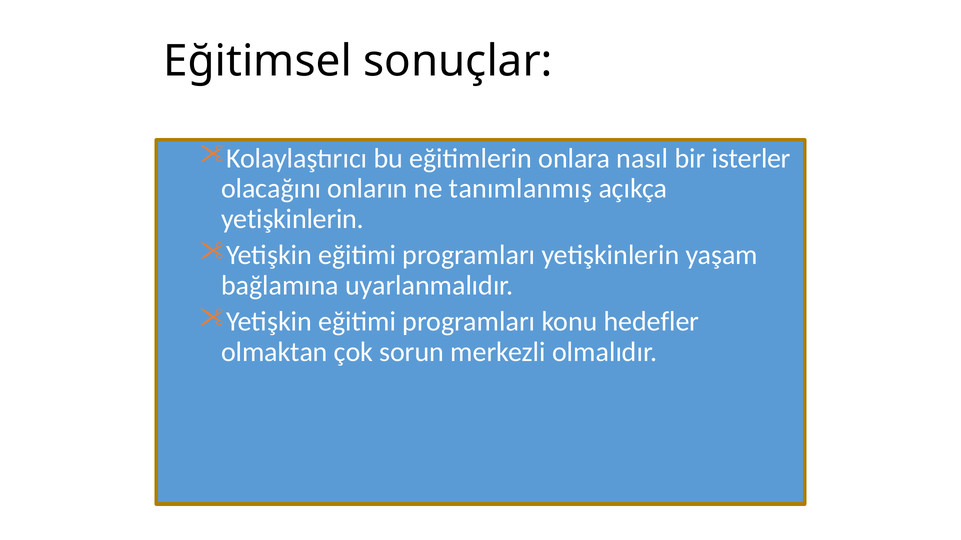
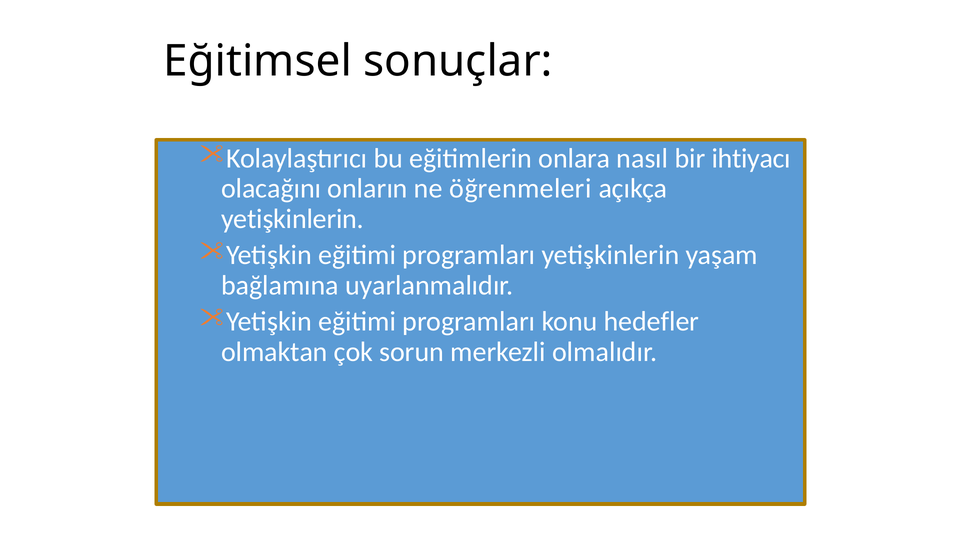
isterler: isterler -> ihtiyacı (751, 159)
tanımlanmış: tanımlanmış -> öğrenmeleri (520, 189)
